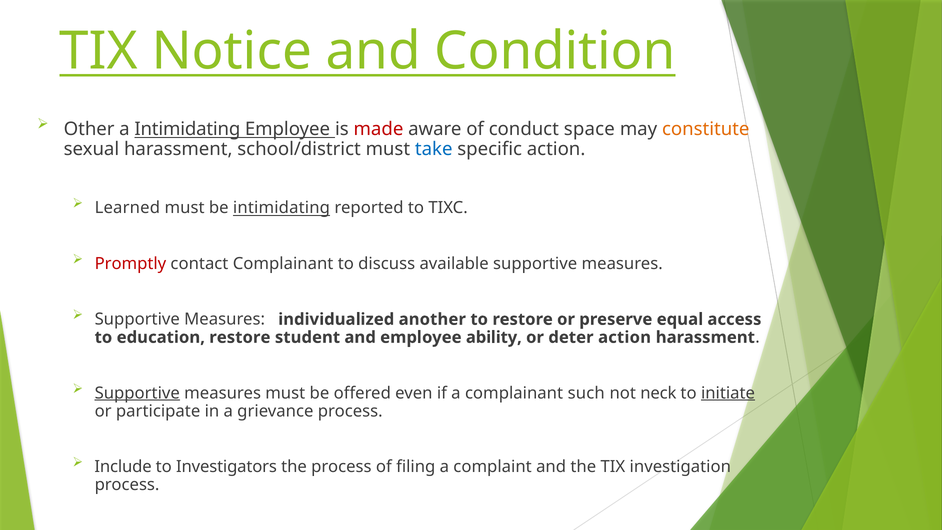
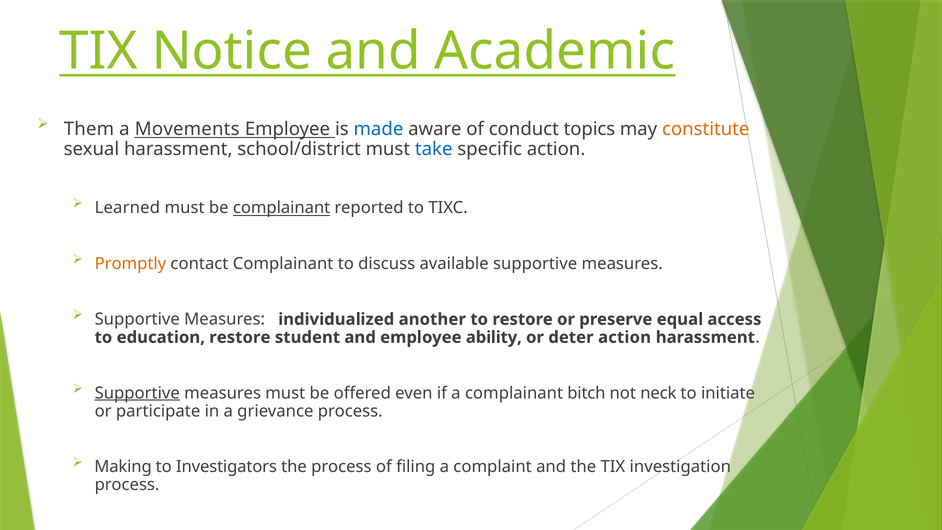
Condition: Condition -> Academic (555, 51)
Other: Other -> Them (89, 129)
a Intimidating: Intimidating -> Movements (187, 129)
made colour: red -> blue (378, 129)
space: space -> topics (589, 129)
be intimidating: intimidating -> complainant (282, 208)
Promptly colour: red -> orange (130, 264)
such: such -> bitch (586, 393)
initiate underline: present -> none (728, 393)
Include: Include -> Making (123, 467)
